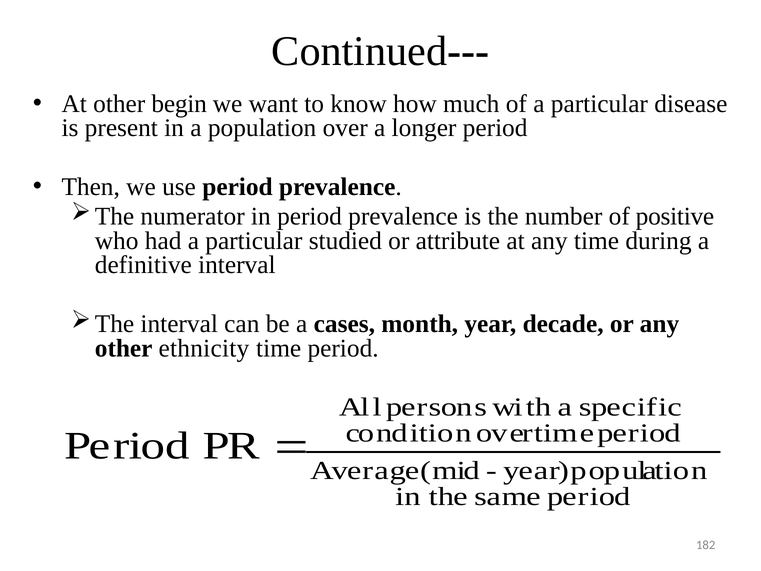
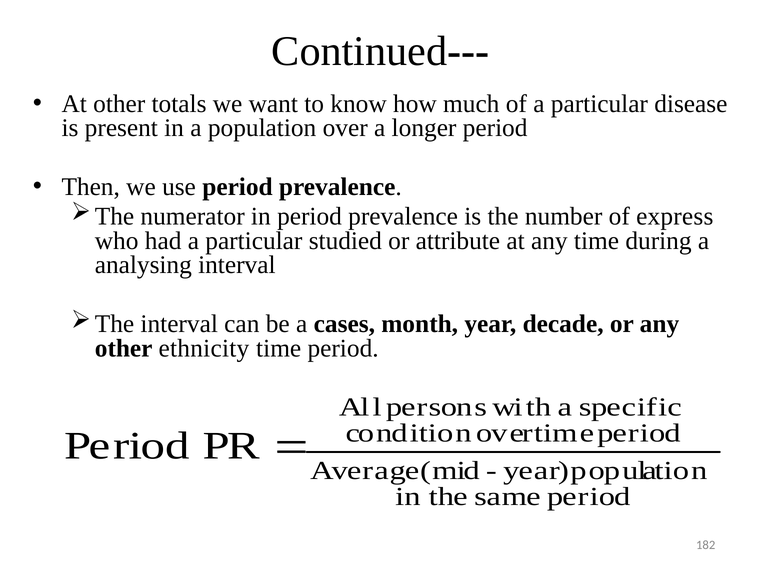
begin: begin -> totals (179, 104)
positive: positive -> express (675, 216)
definitive: definitive -> analysing (143, 265)
